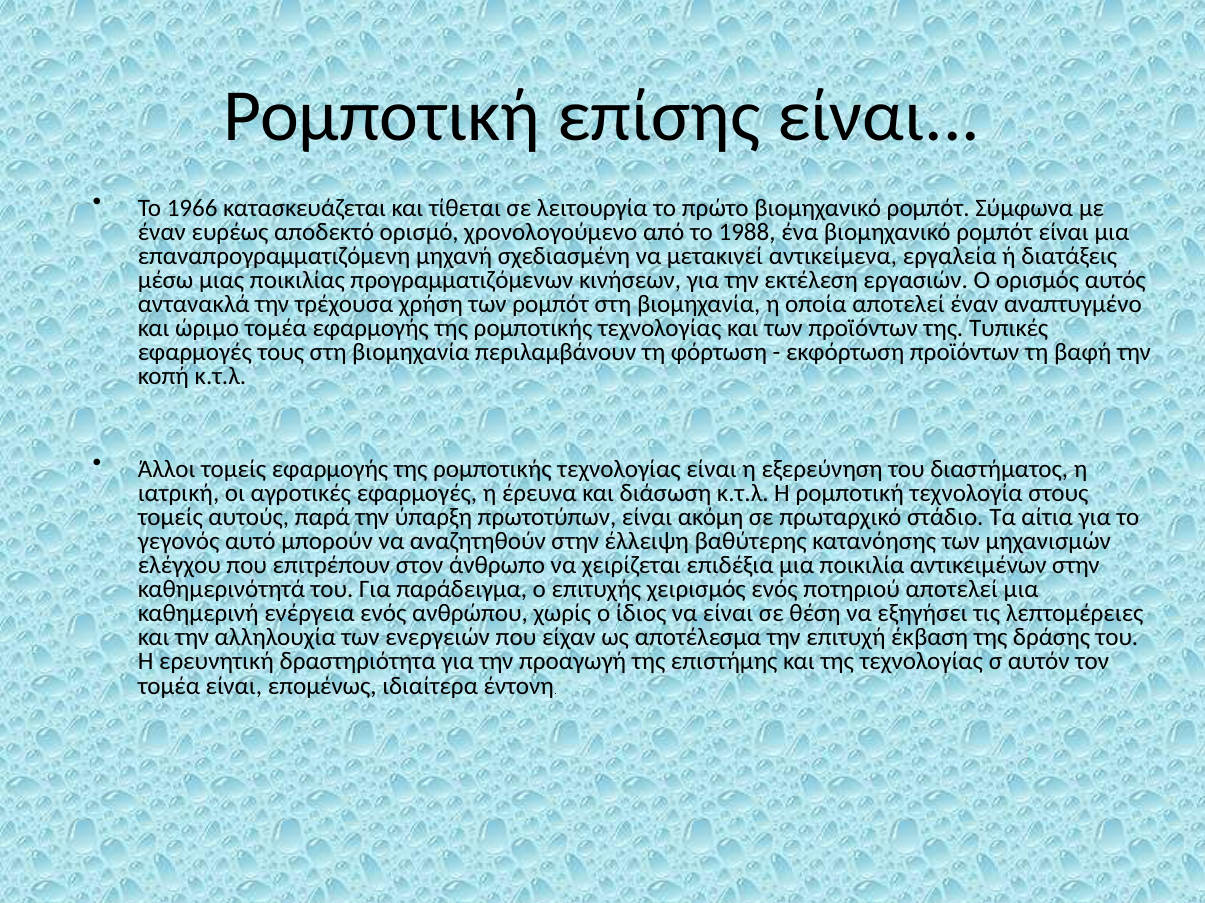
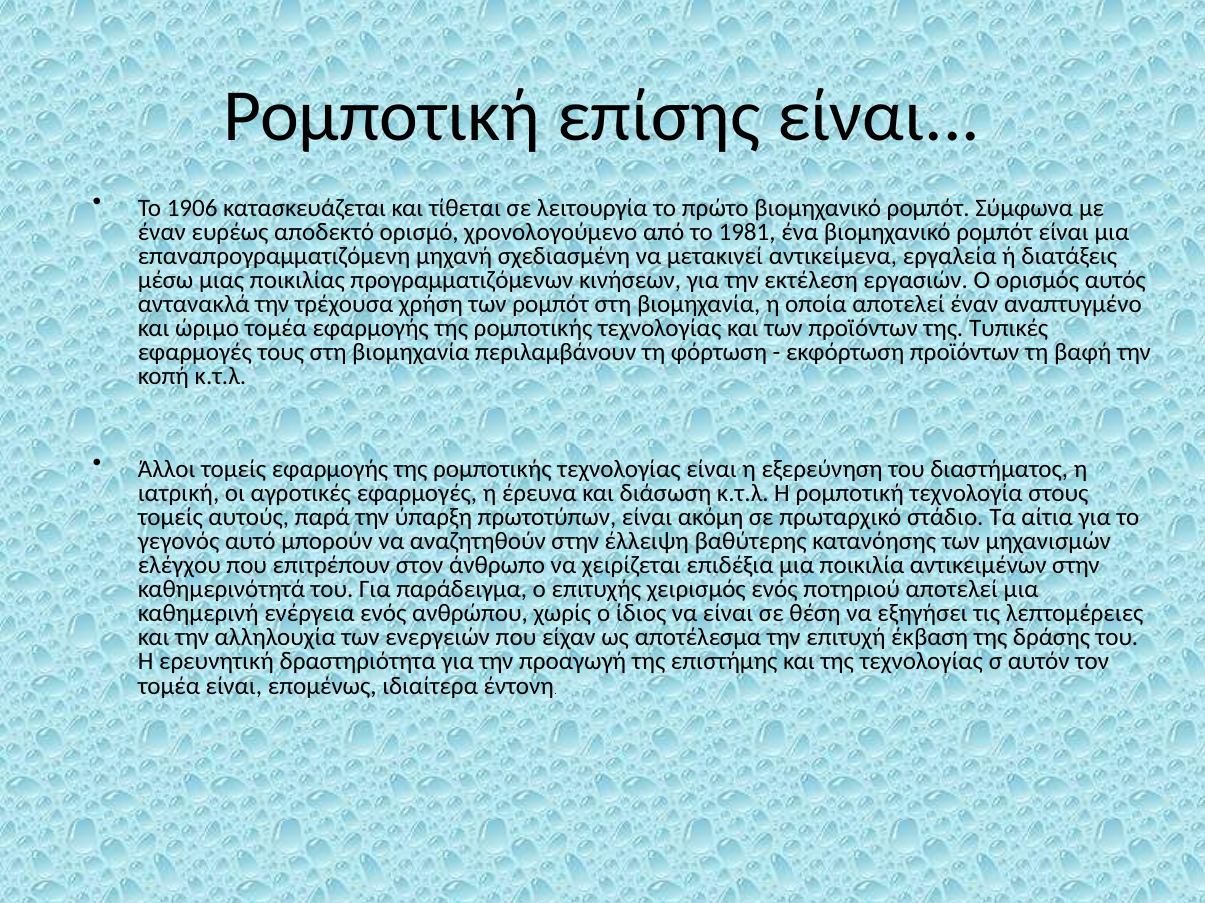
1966: 1966 -> 1906 (192, 208)
1988: 1988 -> 1981 (747, 232)
